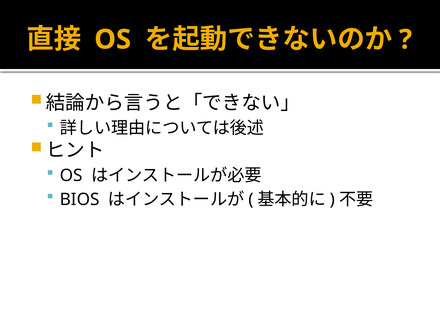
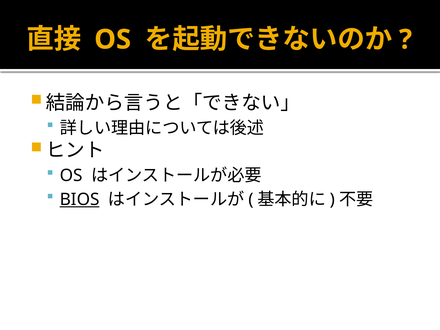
BIOS underline: none -> present (80, 200)
